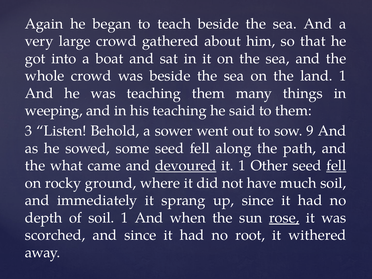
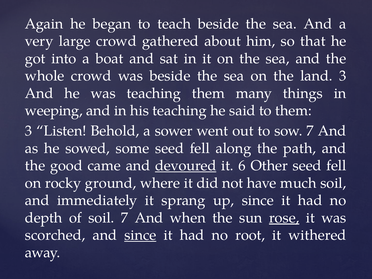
land 1: 1 -> 3 (343, 76)
sow 9: 9 -> 7 (310, 131)
what: what -> good (66, 166)
it 1: 1 -> 6 (242, 166)
fell underline: present -> none (336, 166)
soil 1: 1 -> 7 (125, 218)
since underline: none -> present (140, 235)
